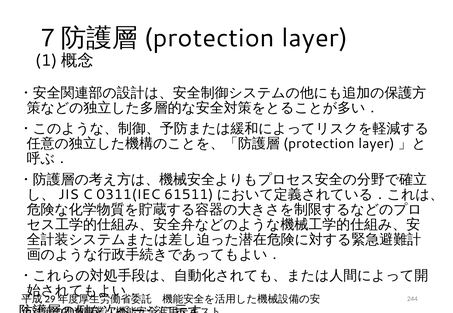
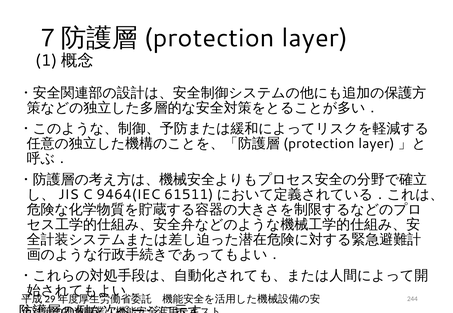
0311(IEC: 0311(IEC -> 9464(IEC (128, 195)
